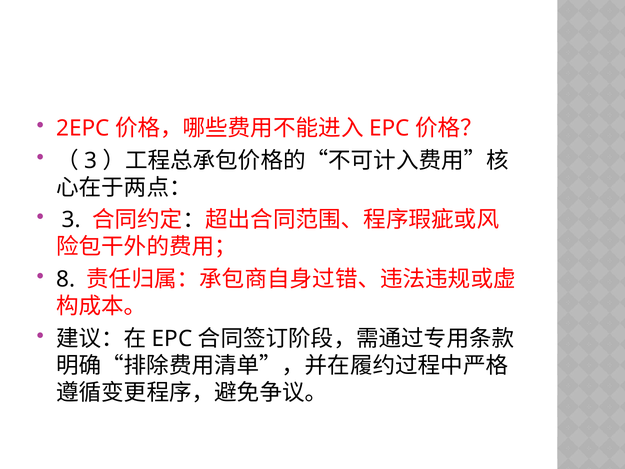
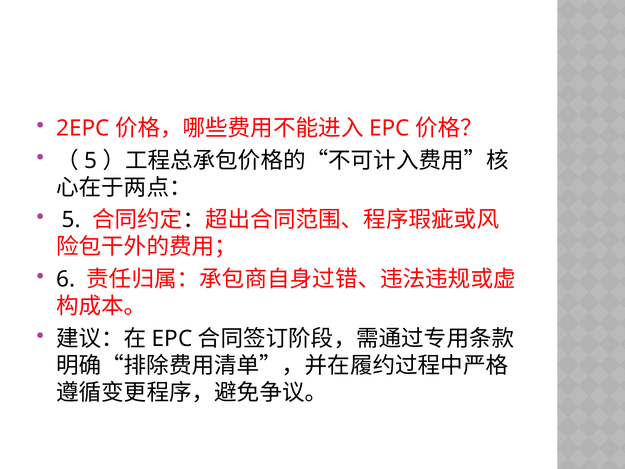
3: 3 -> 5 (91, 160)
3: 3 -> 5 (71, 220)
8: 8 -> 6 (66, 279)
